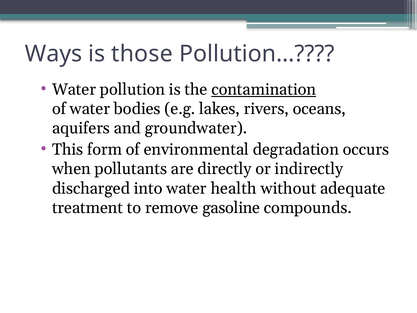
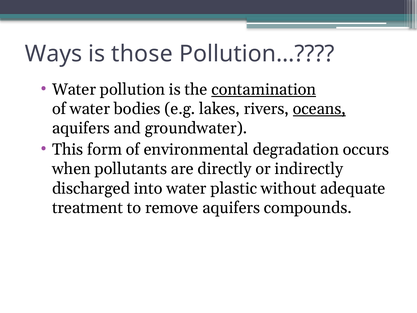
oceans underline: none -> present (319, 109)
health: health -> plastic (234, 188)
remove gasoline: gasoline -> aquifers (231, 208)
